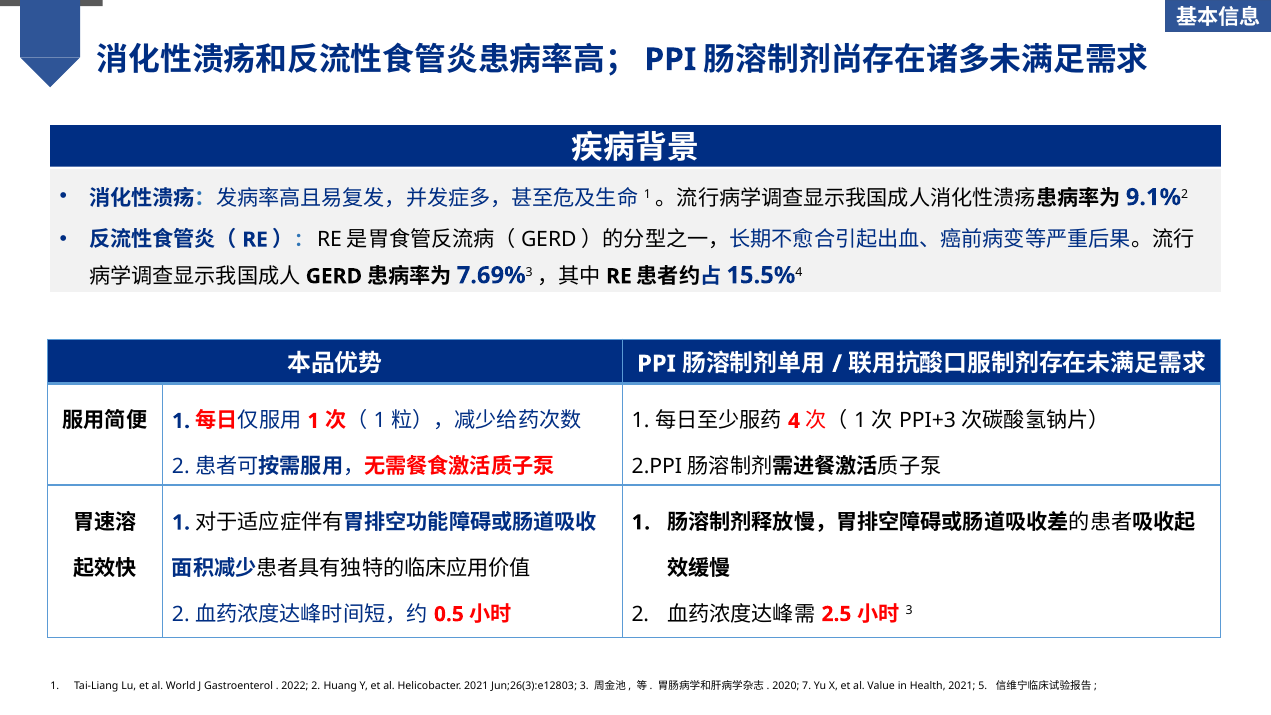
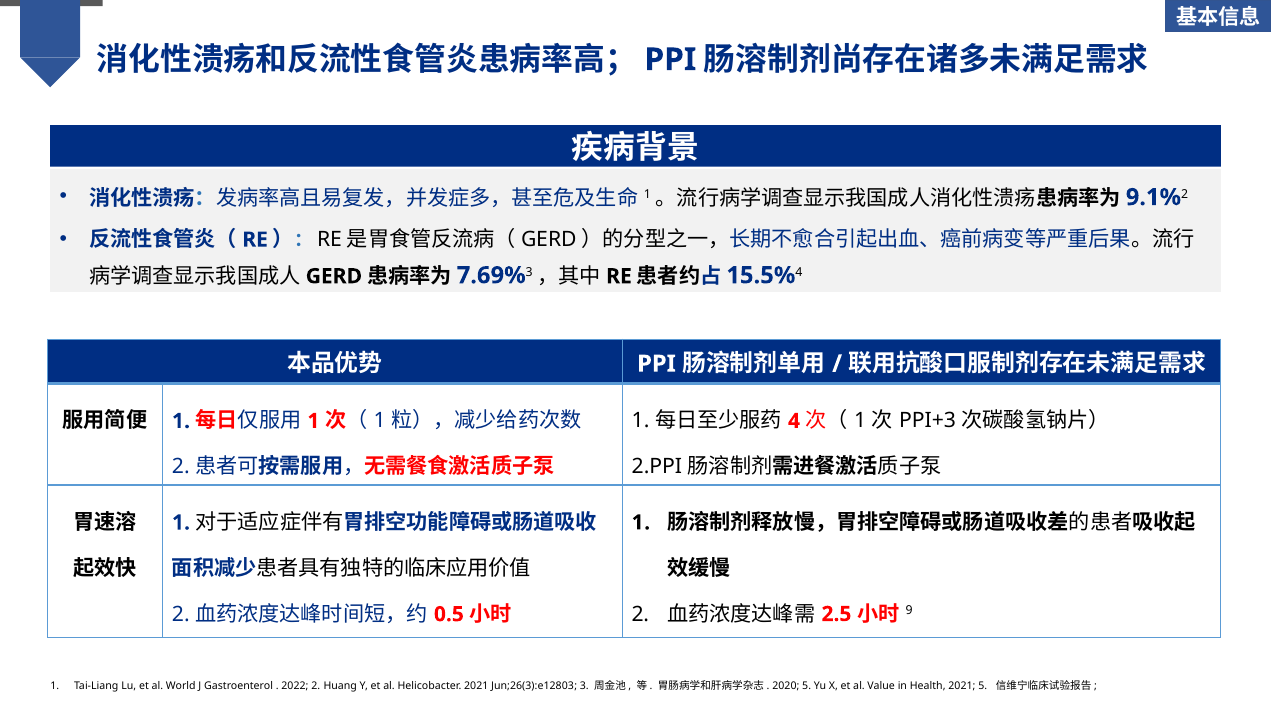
3: 3 -> 9 (909, 611)
2020 7: 7 -> 5 (807, 686)
